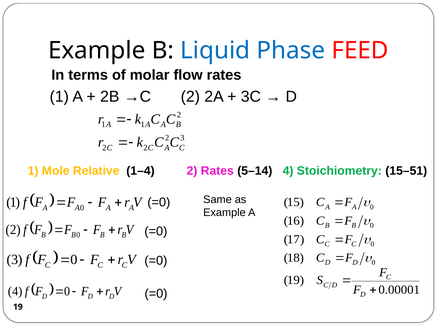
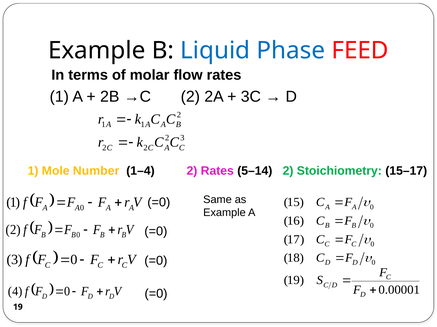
Relative: Relative -> Number (96, 171)
5–14 4: 4 -> 2 (288, 171)
15–51: 15–51 -> 15–17 (406, 171)
